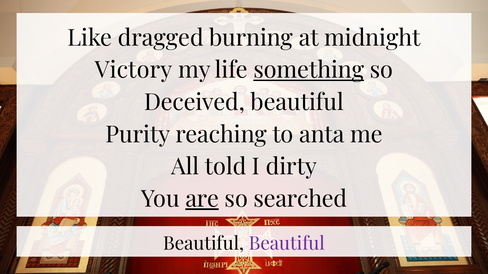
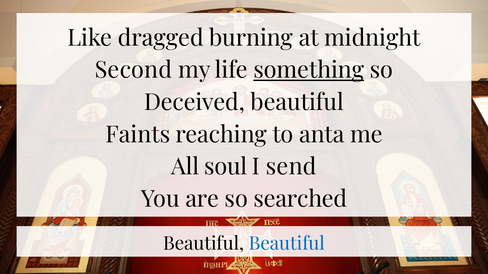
Victory: Victory -> Second (133, 70)
Purity: Purity -> Faints (138, 135)
told: told -> soul (226, 167)
dirty: dirty -> send (291, 167)
are underline: present -> none (202, 199)
Beautiful colour: purple -> blue (287, 244)
